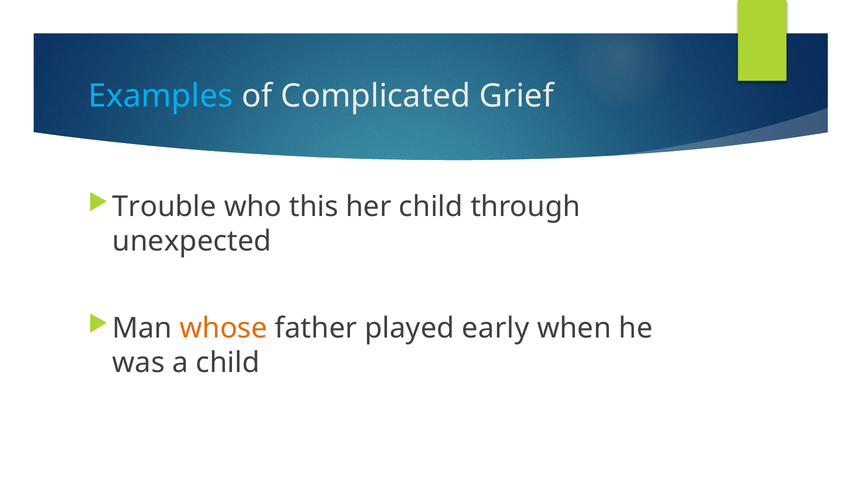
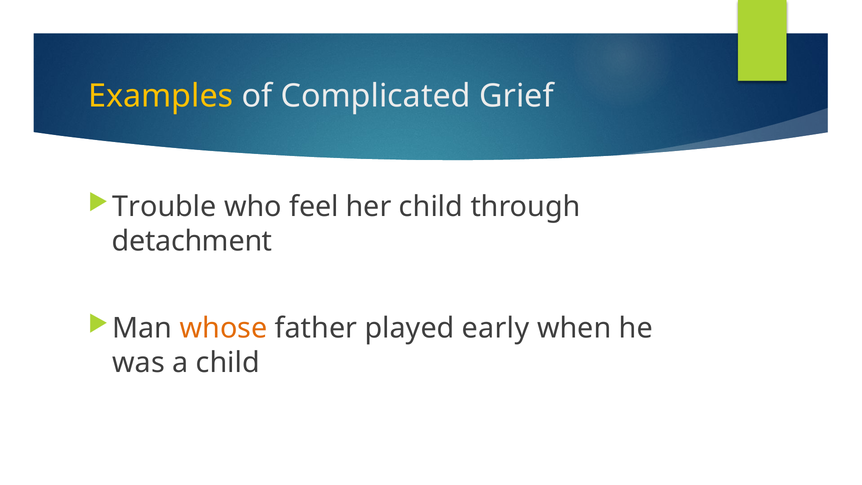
Examples colour: light blue -> yellow (161, 96)
this: this -> feel (314, 207)
unexpected: unexpected -> detachment (192, 241)
